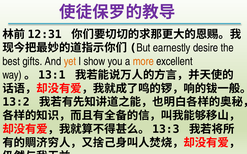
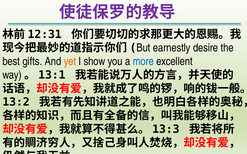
more colour: orange -> blue (143, 62)
